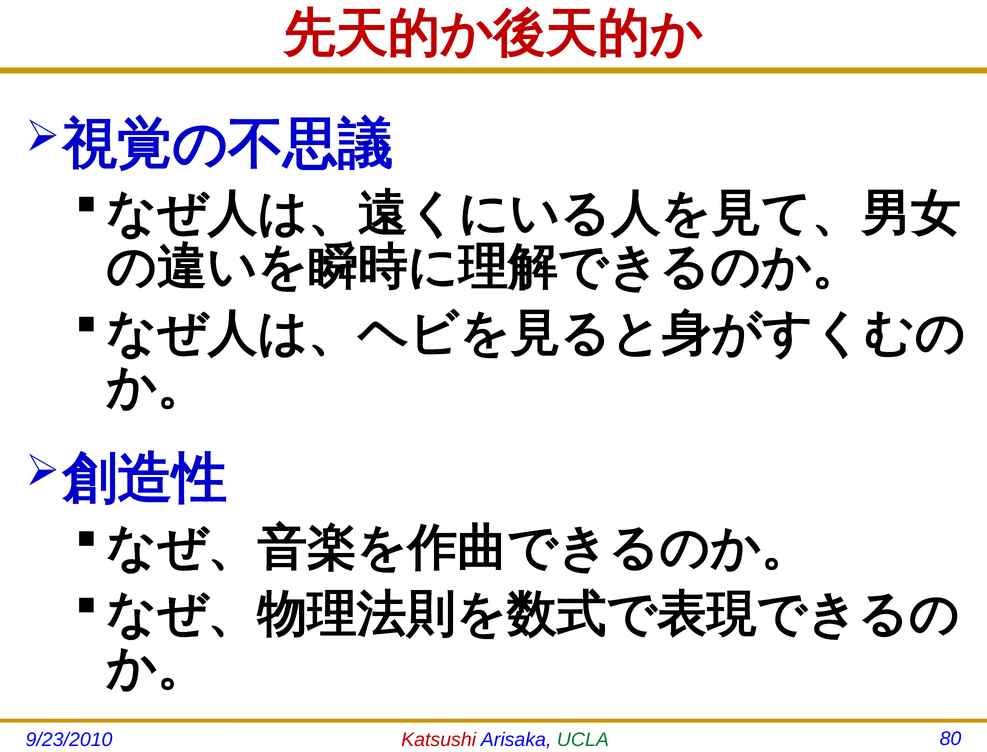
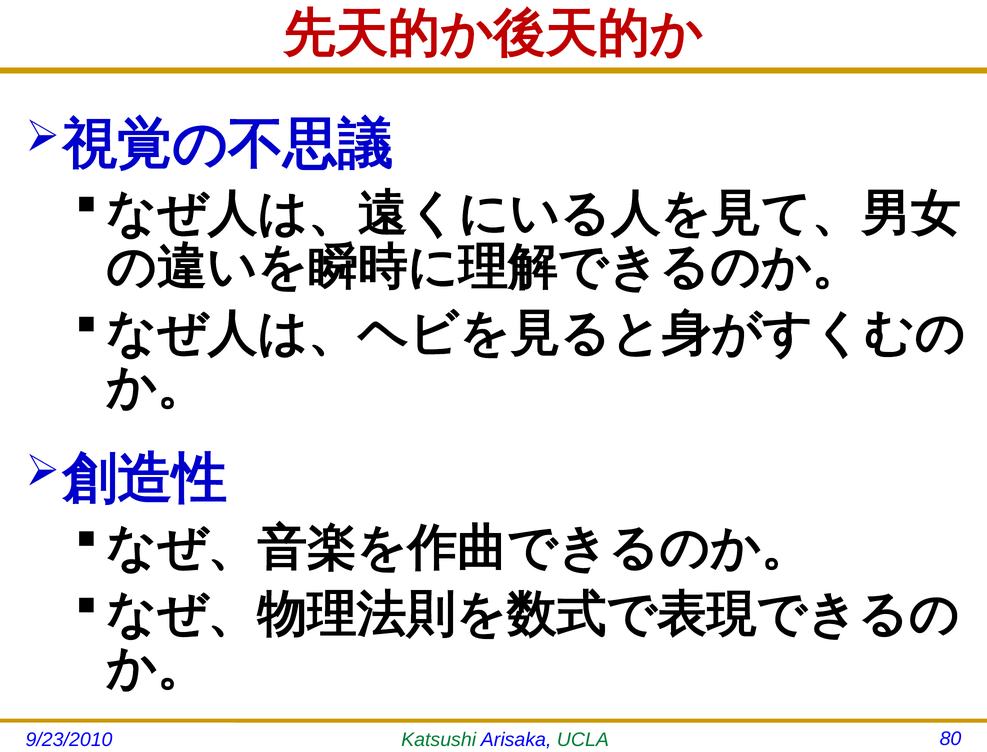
Katsushi colour: red -> green (439, 740)
